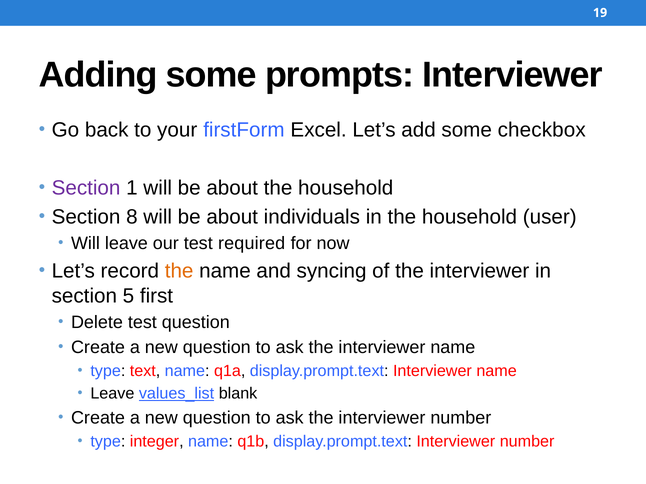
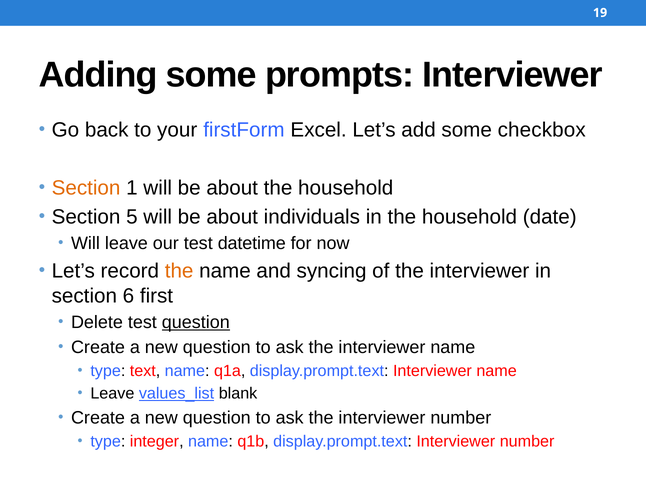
Section colour: purple -> orange (86, 188)
8: 8 -> 5 (132, 217)
user: user -> date (550, 217)
required: required -> datetime (252, 244)
5: 5 -> 6 (128, 296)
question underline: none -> present (196, 323)
